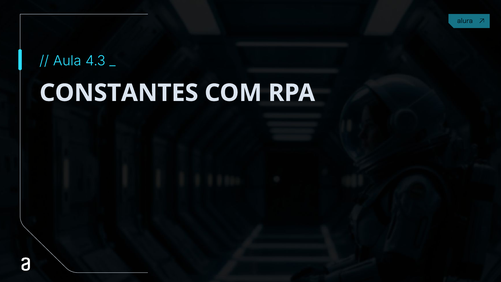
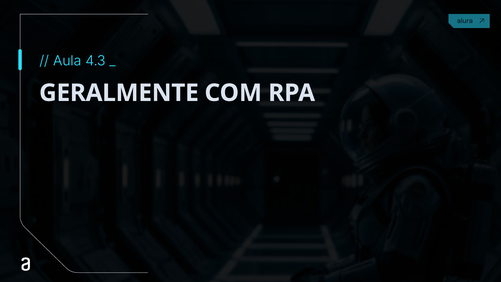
CONSTANTES: CONSTANTES -> GERALMENTE (119, 93)
